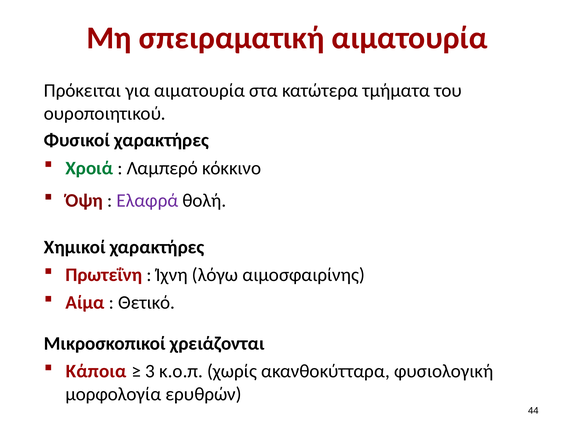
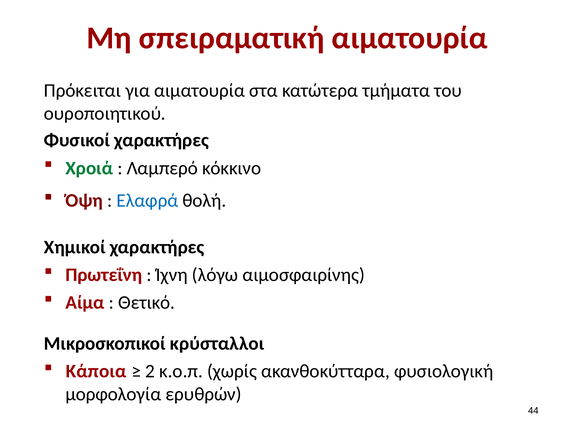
Ελαφρά colour: purple -> blue (147, 200)
χρειάζονται: χρειάζονται -> κρύσταλλοι (217, 343)
3: 3 -> 2 (150, 371)
